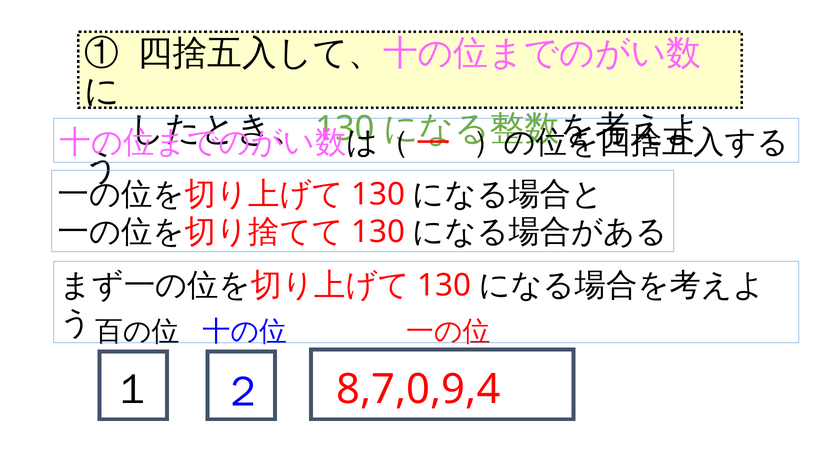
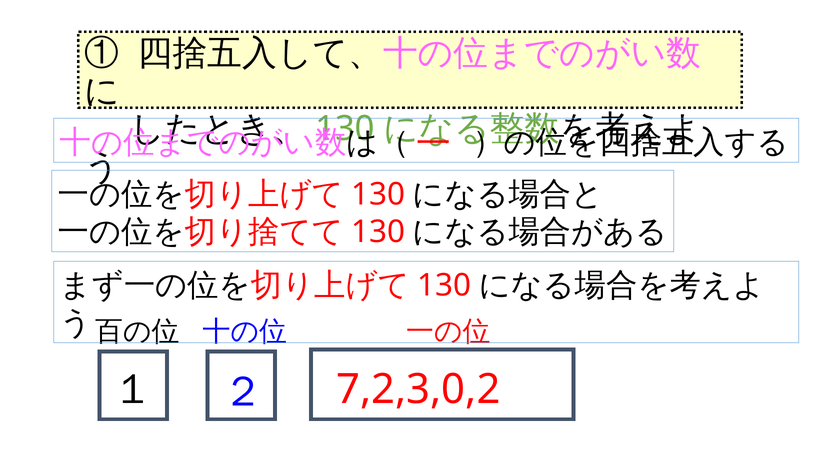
8,7,0,9,4: 8,7,0,9,4 -> 7,2,3,0,2 (418, 389)
